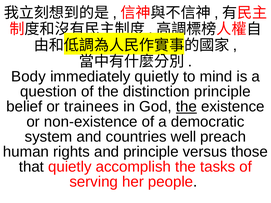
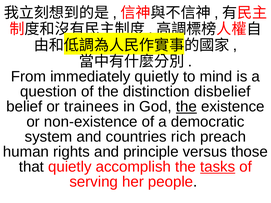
Body: Body -> From (29, 77)
distinction principle: principle -> disbelief (222, 92)
well: well -> rich (183, 137)
tasks underline: none -> present (218, 167)
